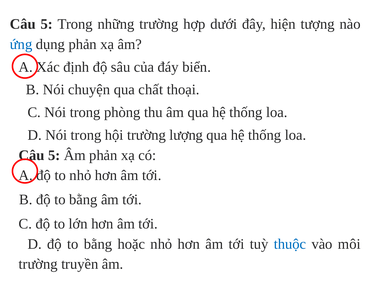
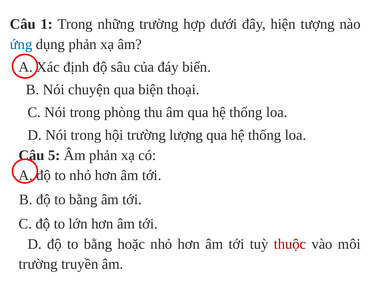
5: 5 -> 1 (47, 24)
chất: chất -> biện (151, 90)
thuộc colour: blue -> red (290, 244)
